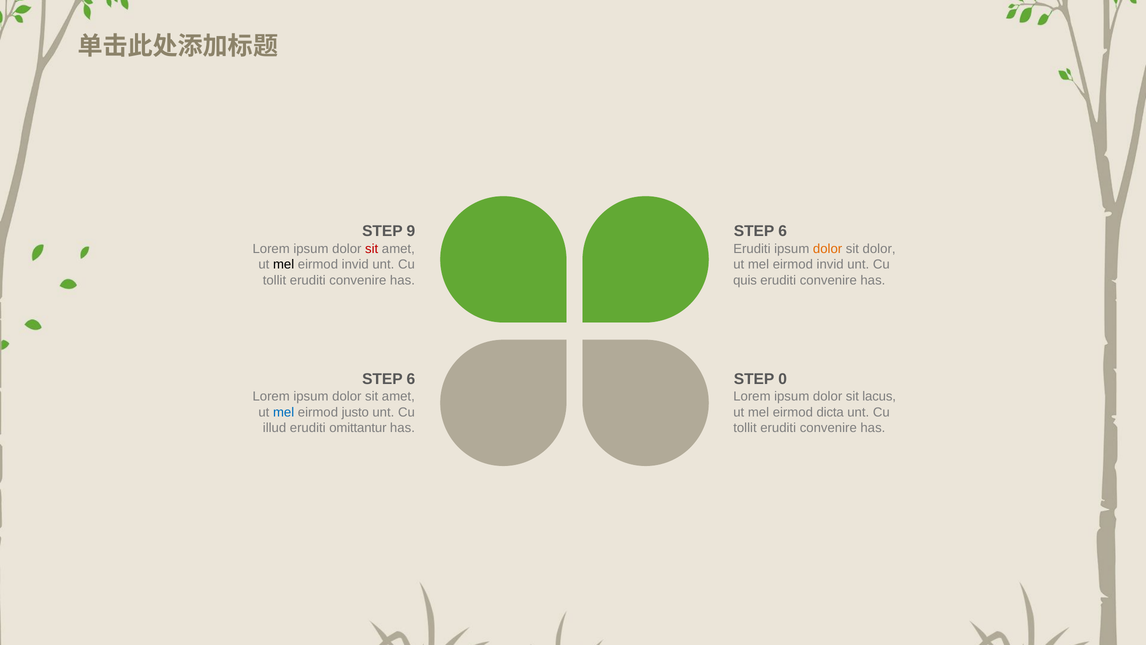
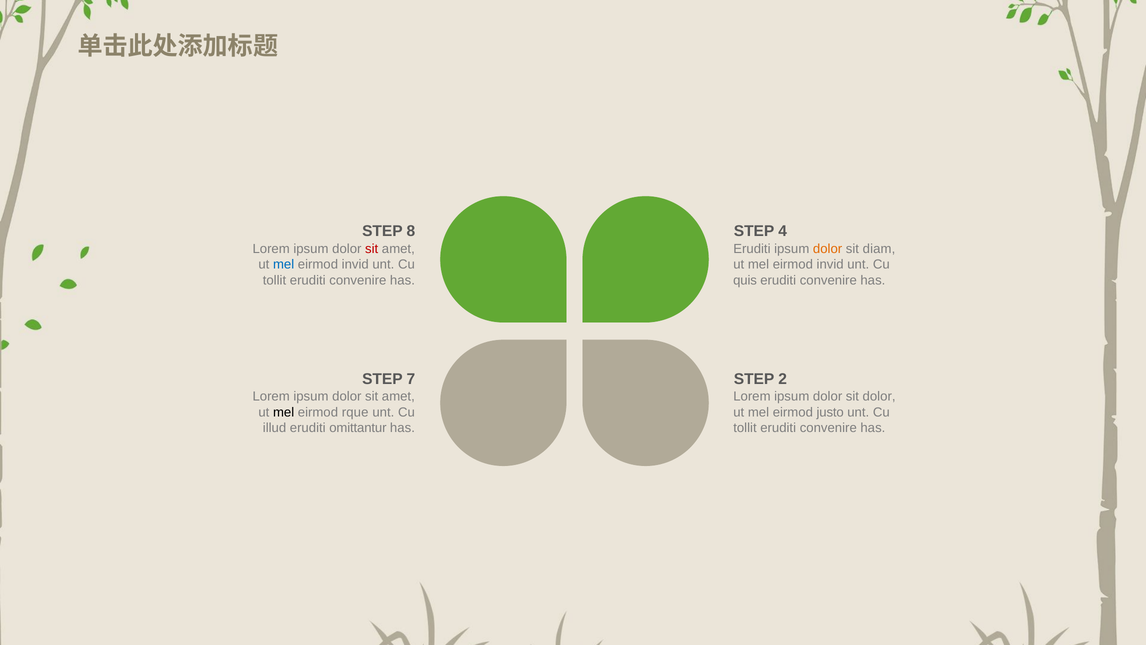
9: 9 -> 8 (411, 231)
6: 6 -> 4 (783, 231)
sit dolor: dolor -> diam (879, 249)
mel colour: black -> blue (284, 264)
6: 6 -> 7 (411, 379)
0: 0 -> 2 (783, 379)
sit lacus: lacus -> dolor (879, 396)
mel colour: blue -> black (284, 412)
justo: justo -> rque (355, 412)
dicta: dicta -> justo (830, 412)
